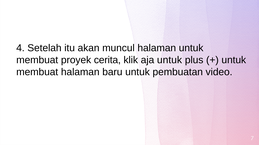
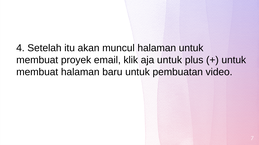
cerita: cerita -> email (107, 60)
